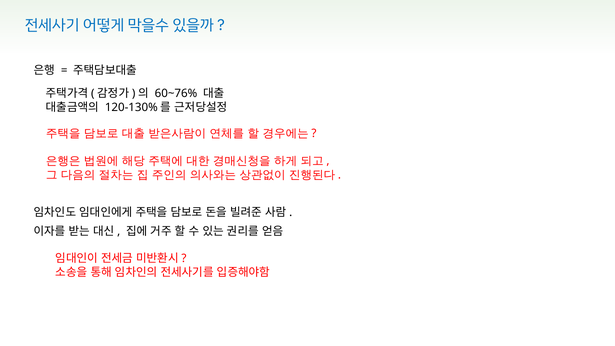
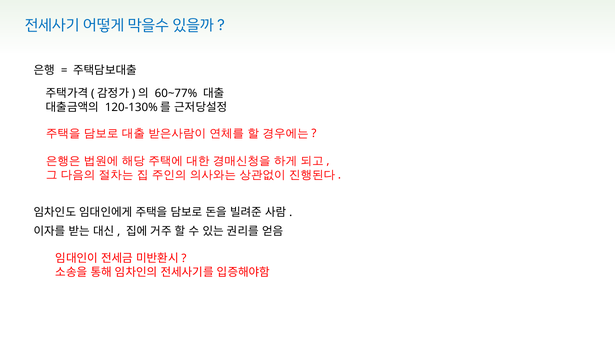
60~76%: 60~76% -> 60~77% (176, 94)
